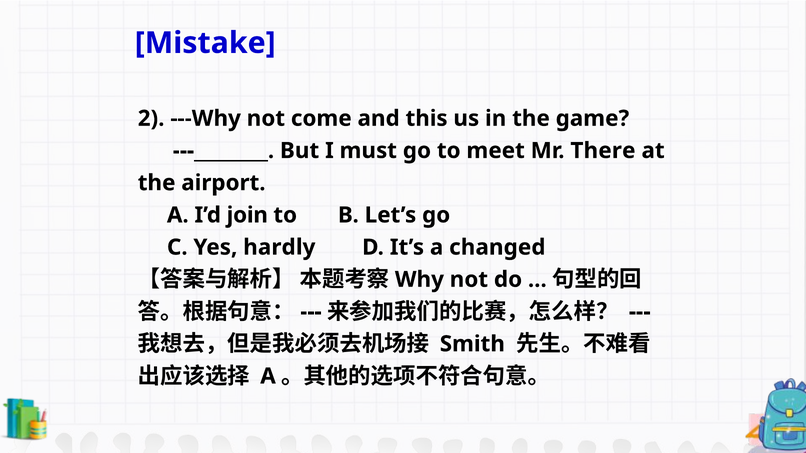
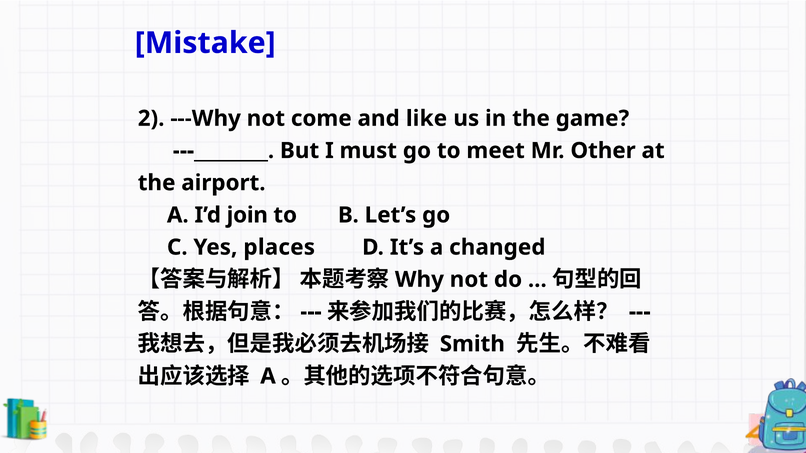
this: this -> like (426, 119)
There: There -> Other (603, 151)
hardly: hardly -> places (279, 247)
